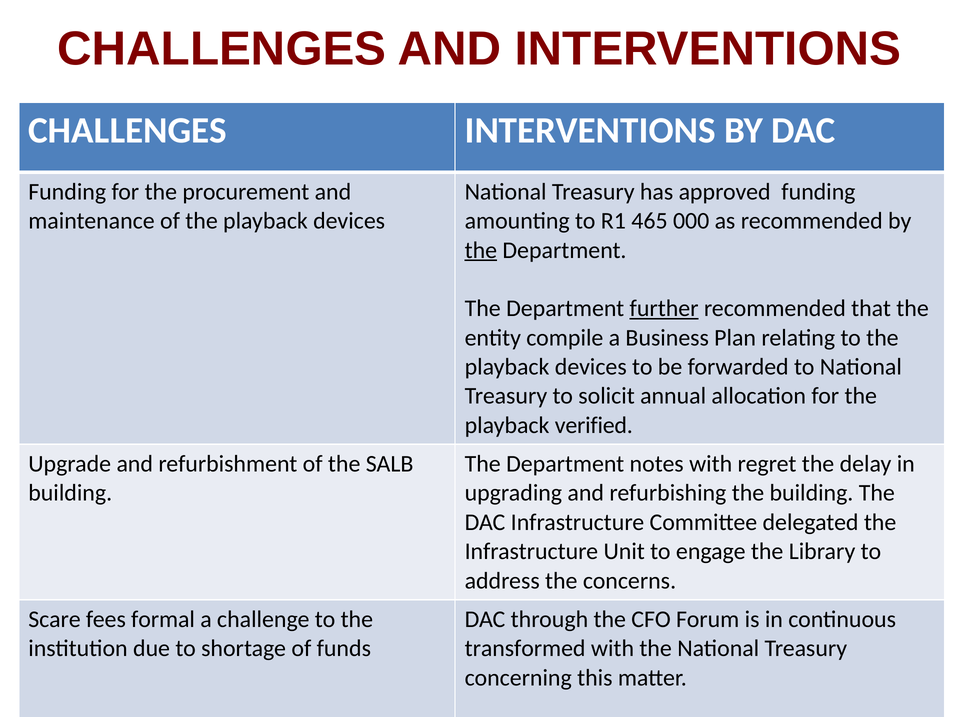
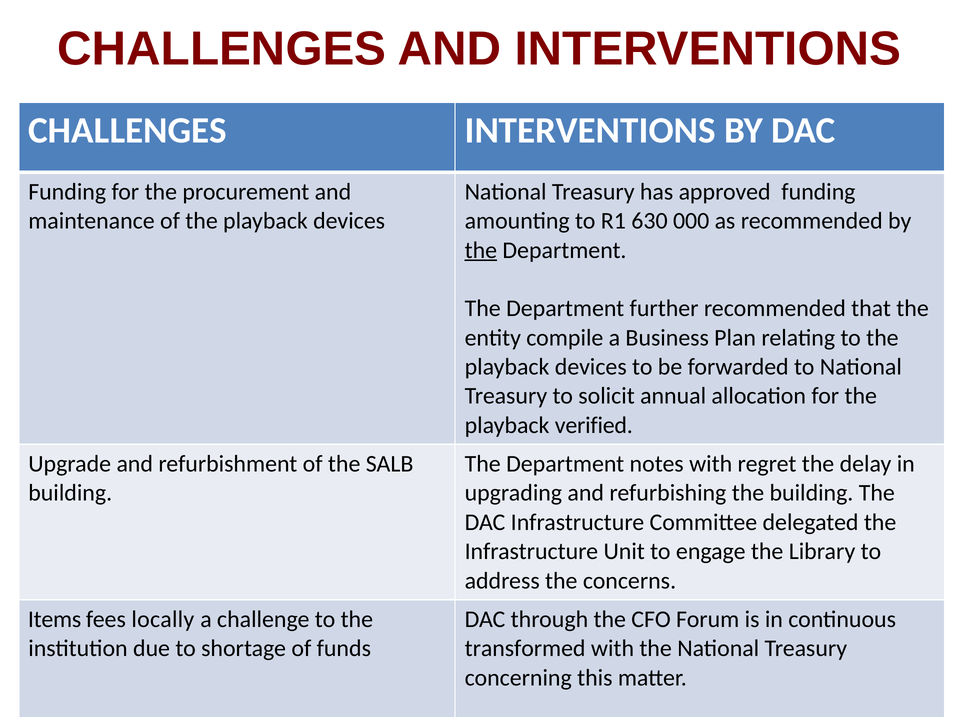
465: 465 -> 630 (650, 221)
further underline: present -> none (664, 308)
Scare: Scare -> Items (55, 619)
formal: formal -> locally (163, 619)
